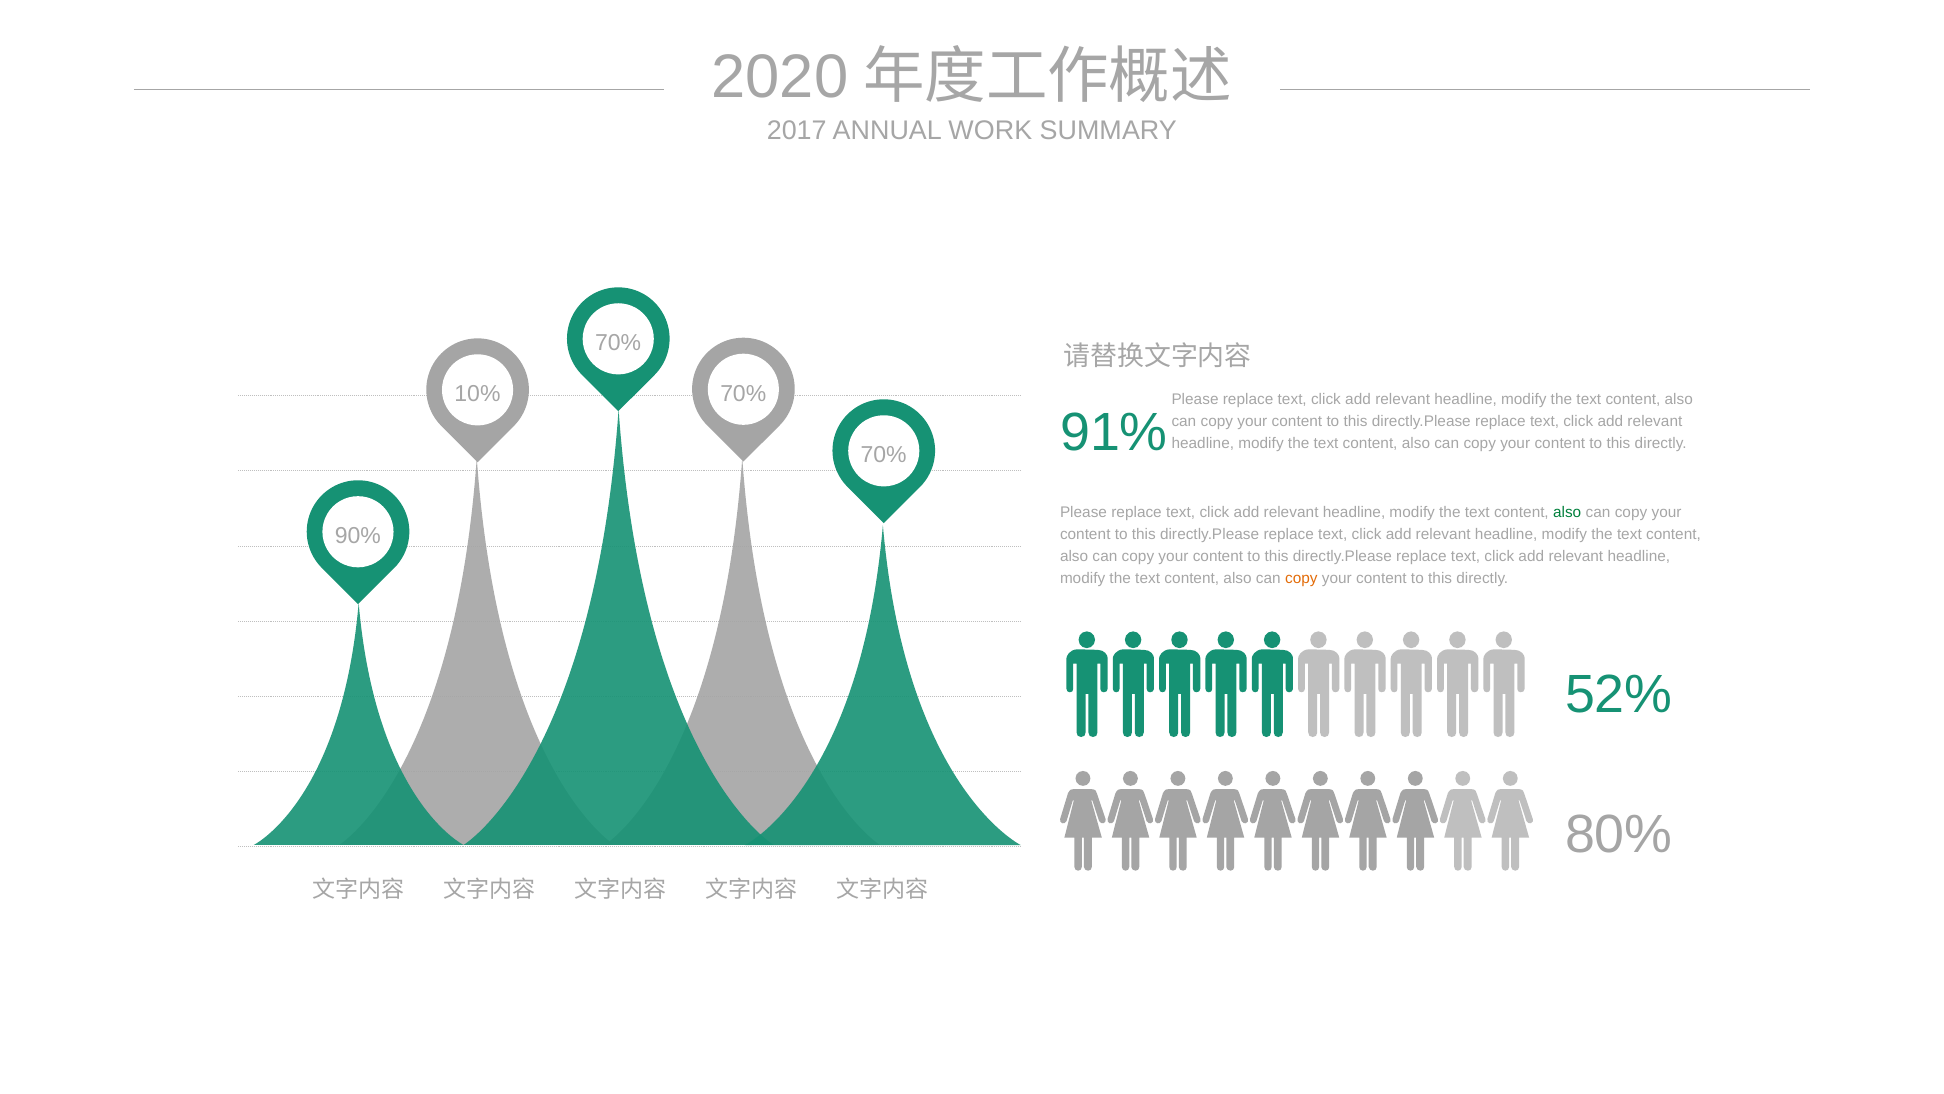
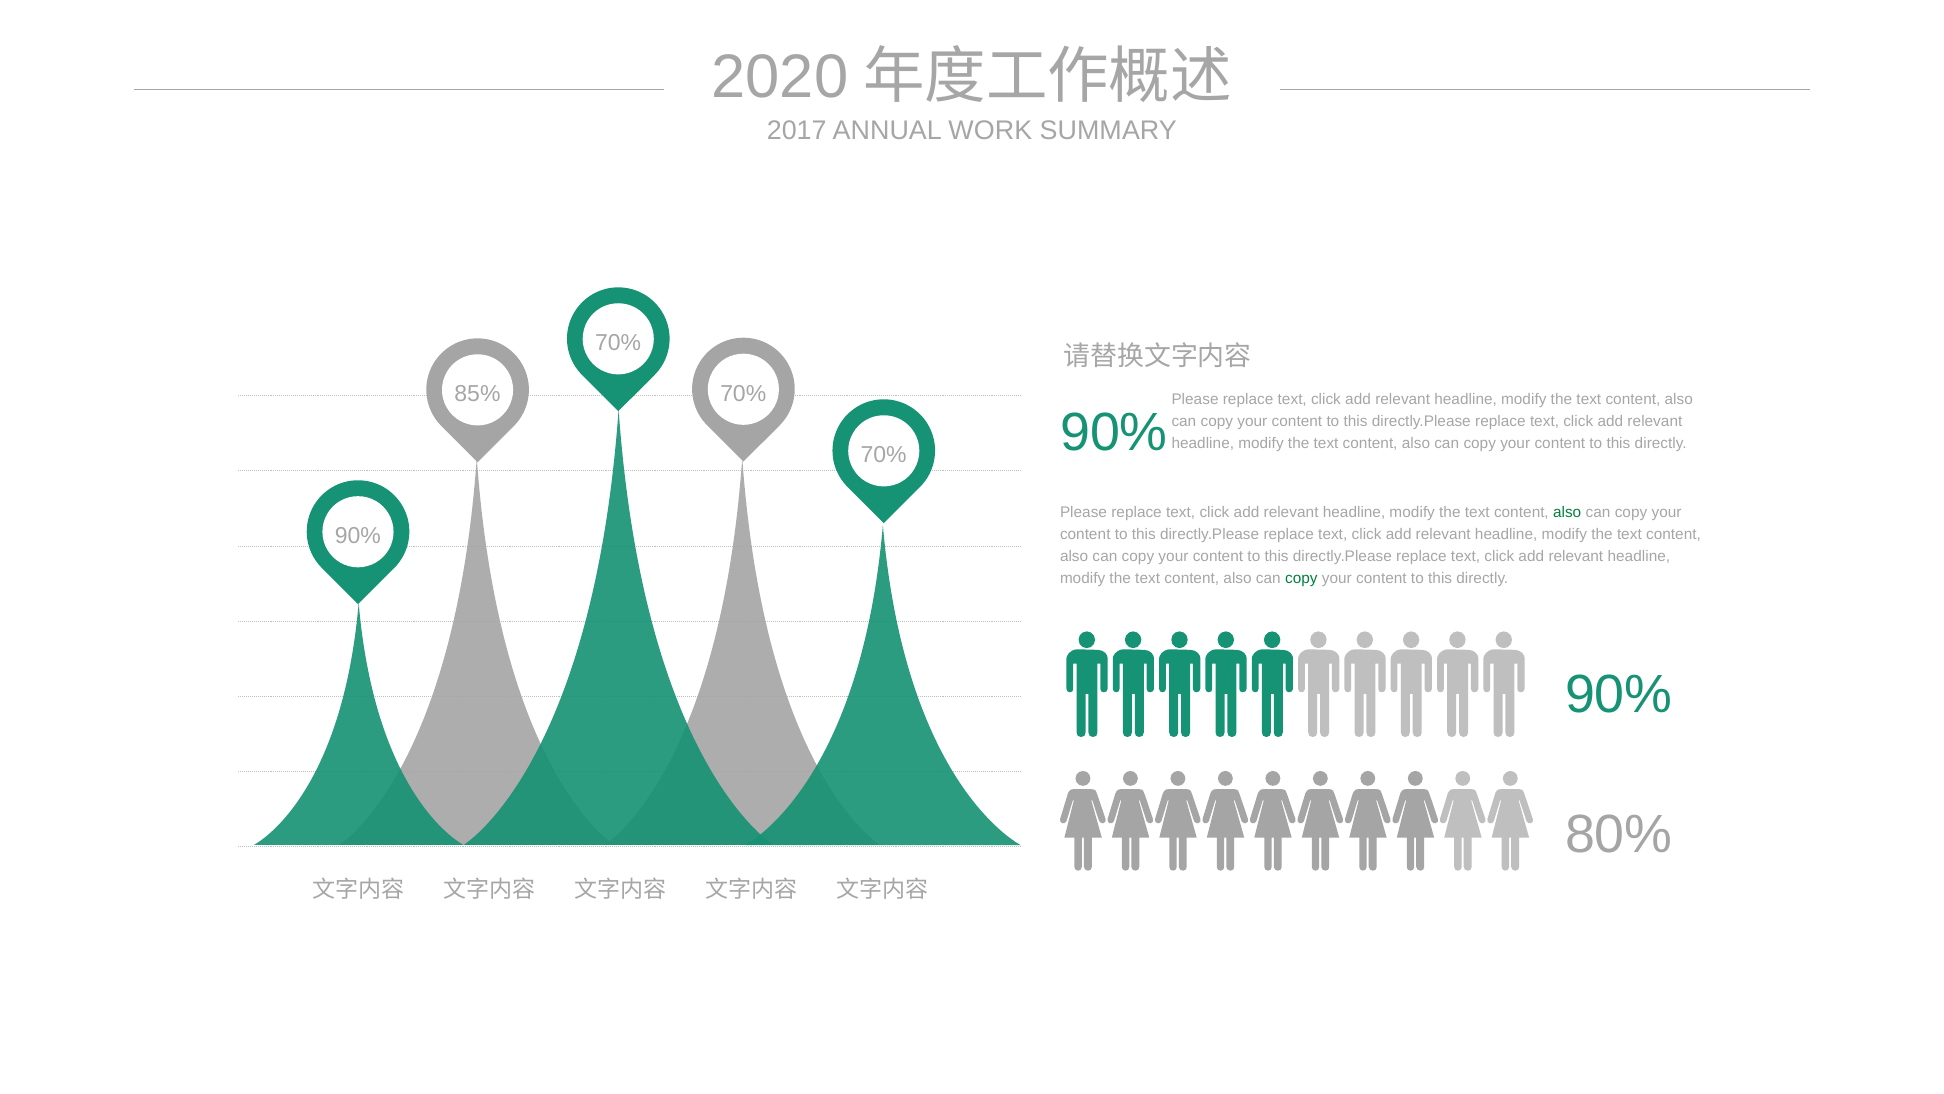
10%: 10% -> 85% (477, 394)
91%: 91% -> 90% (1114, 433)
copy colour: orange -> green (1301, 578)
52%: 52% -> 90% (1619, 694)
